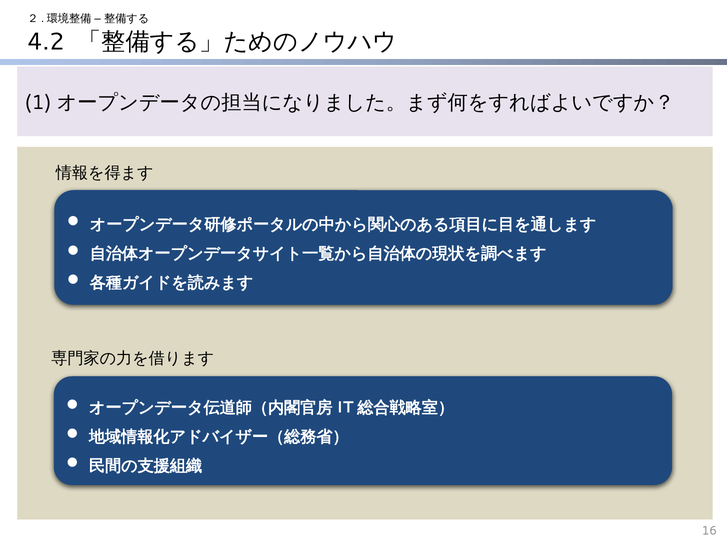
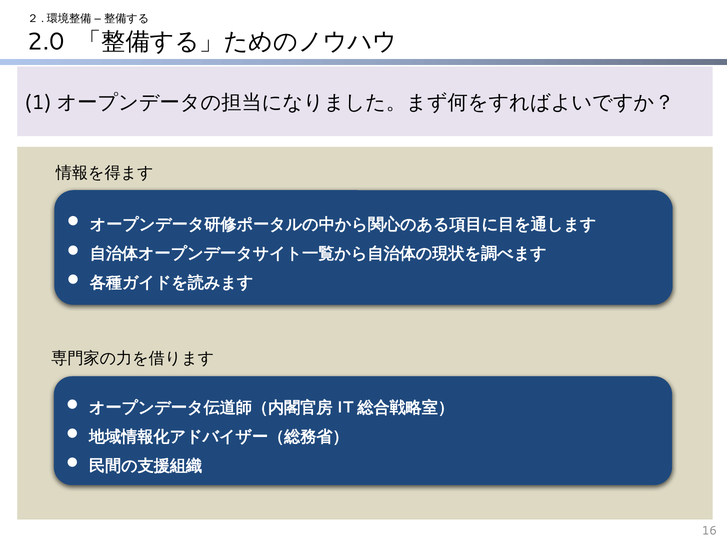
4.2: 4.2 -> 2.0 (46, 42)
